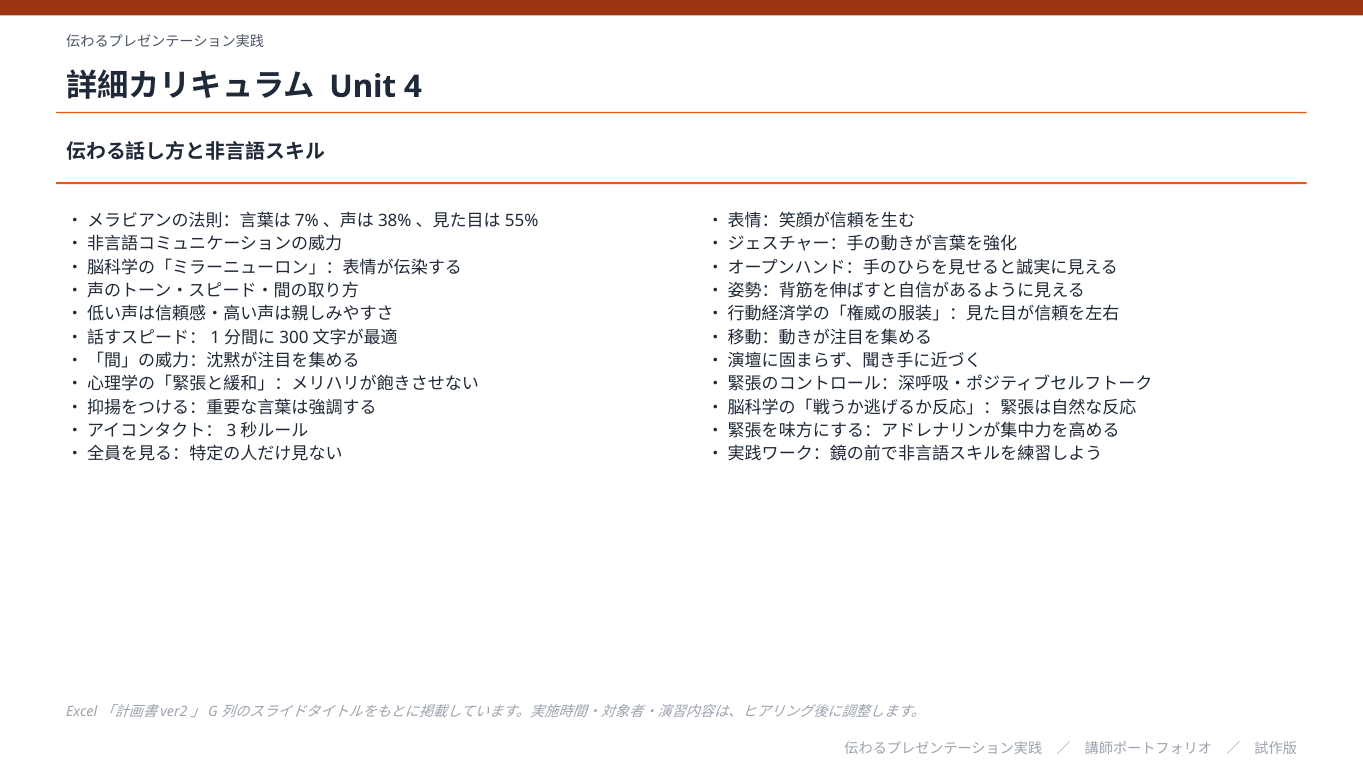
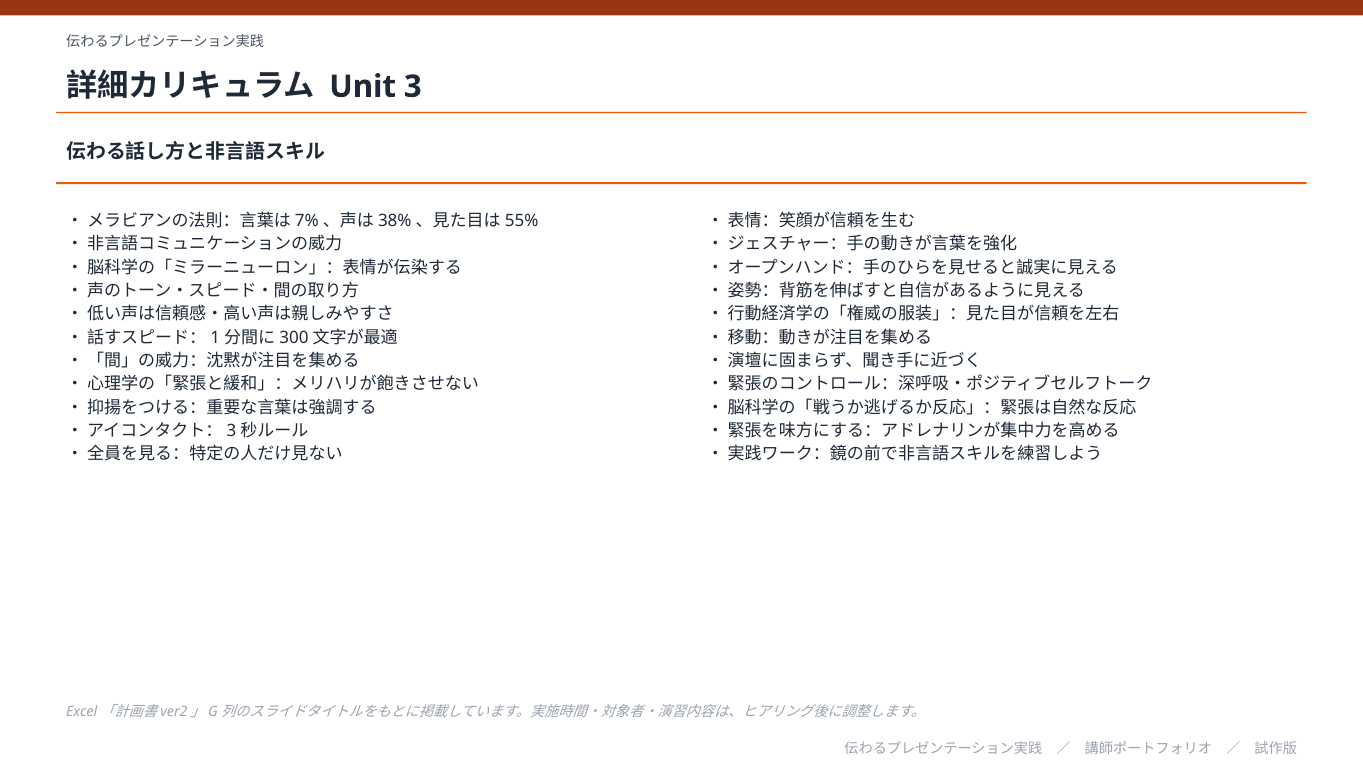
4: 4 -> 3 (413, 87)
